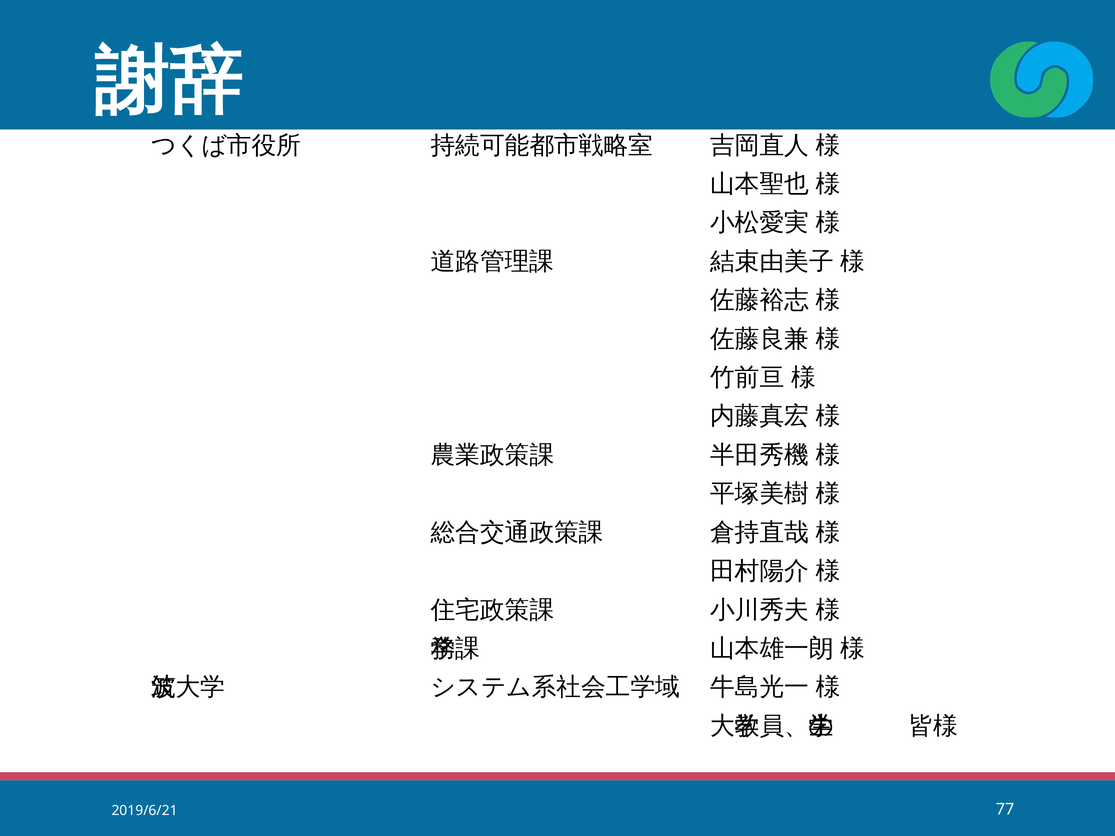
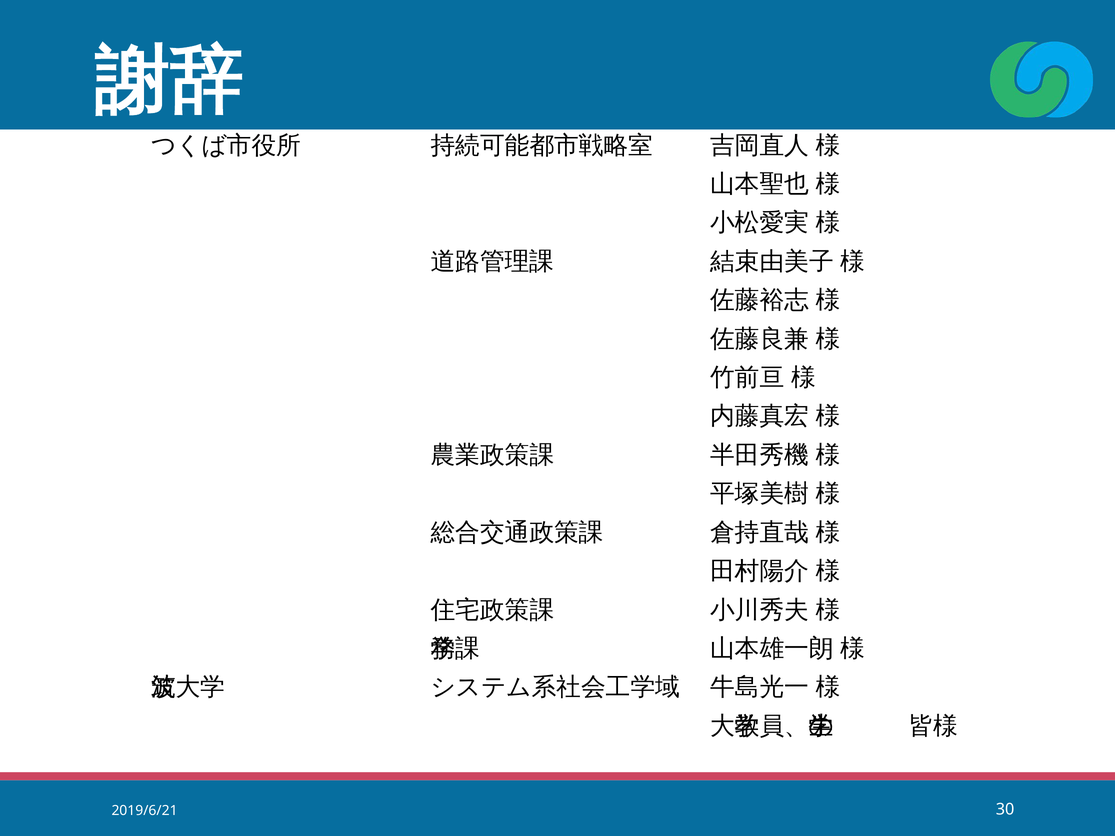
77: 77 -> 30 (1005, 810)
